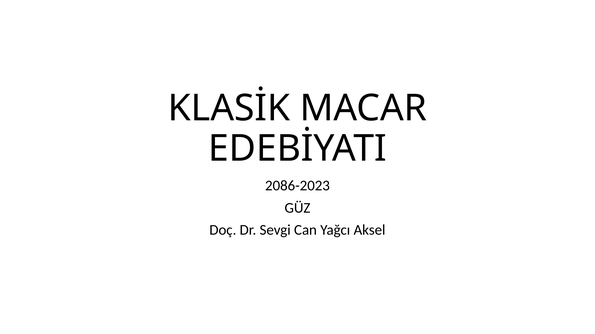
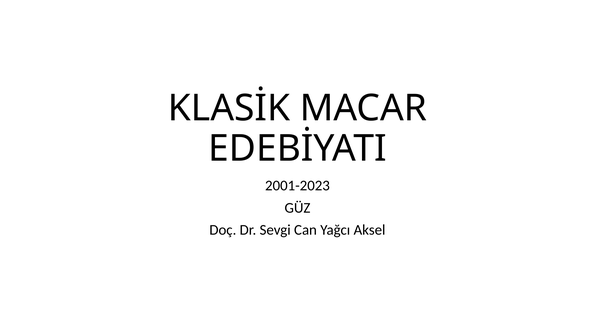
2086-2023: 2086-2023 -> 2001-2023 (297, 186)
